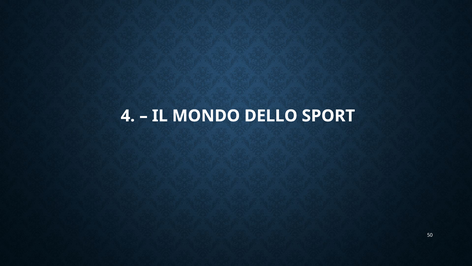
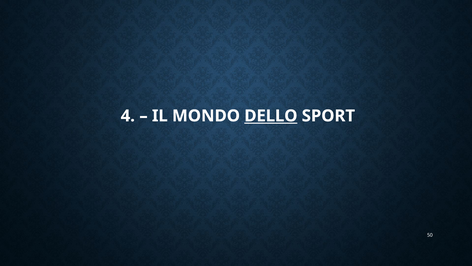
DELLO underline: none -> present (271, 116)
